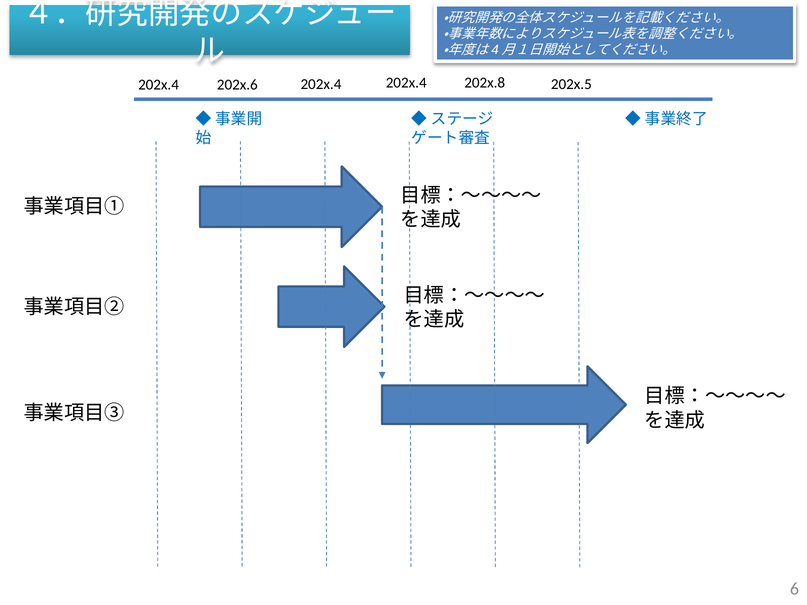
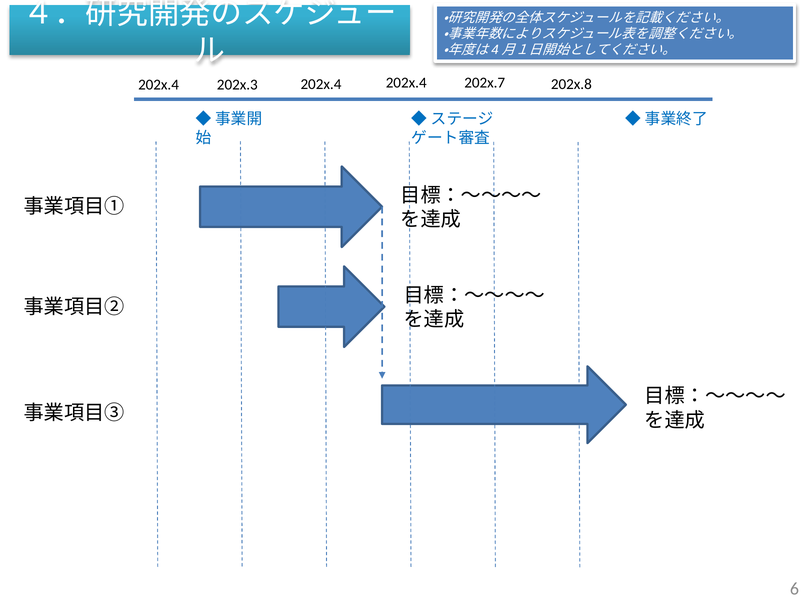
202x.5: 202x.5 -> 202x.8 (571, 84)
202x.8: 202x.8 -> 202x.7 (485, 83)
202x.6: 202x.6 -> 202x.3 (237, 85)
